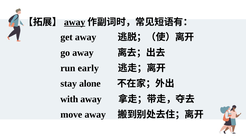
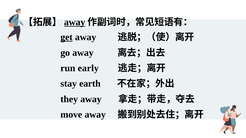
get underline: none -> present (67, 37)
alone: alone -> earth (90, 84)
with: with -> they (69, 99)
